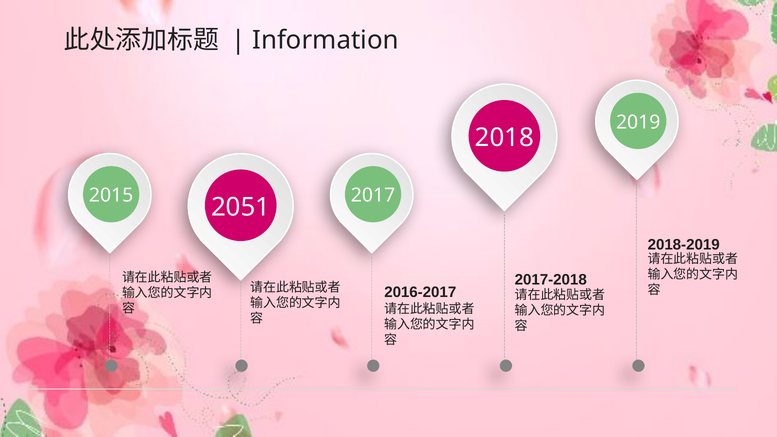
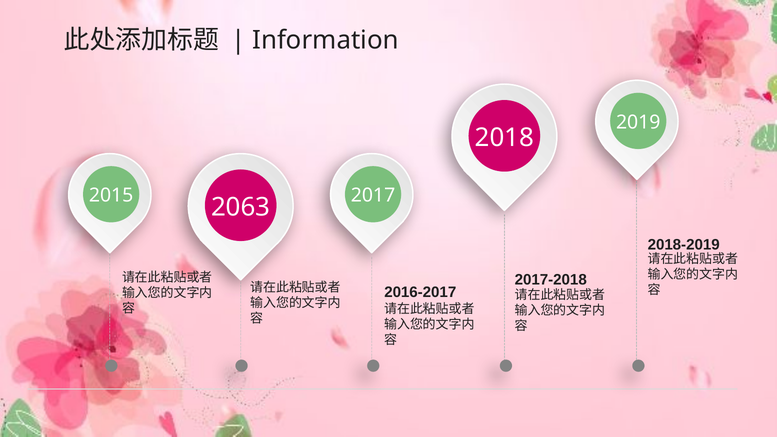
2051: 2051 -> 2063 (241, 207)
